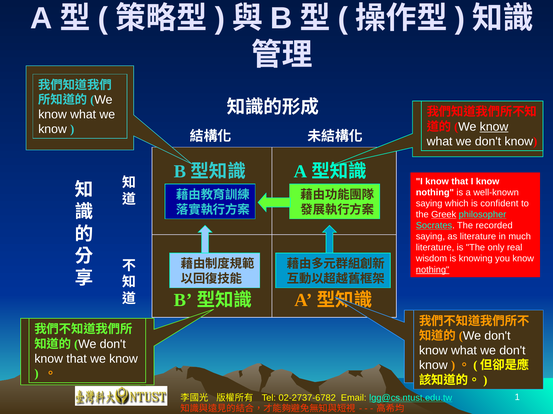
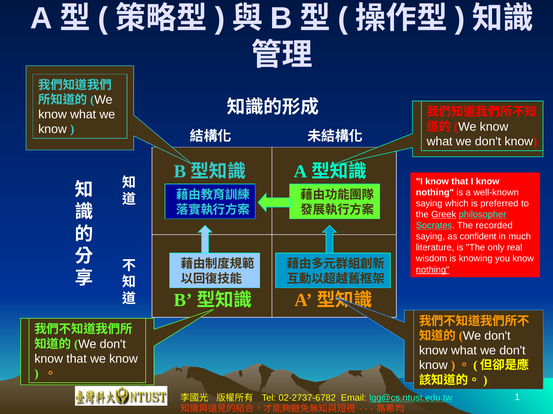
know underline: present -> none (494, 127)
confident: confident -> preferred (499, 204)
as literature: literature -> confident (478, 237)
